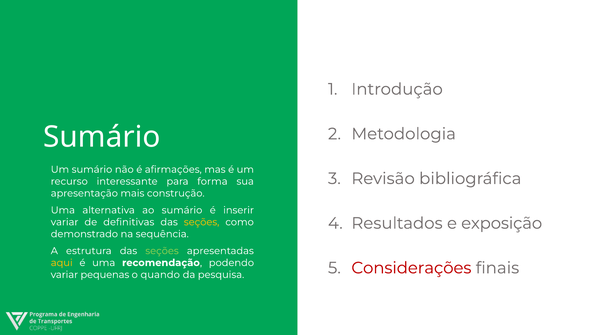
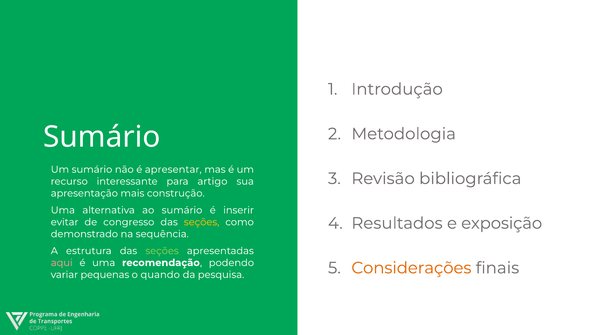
afirmações: afirmações -> apresentar (173, 169)
forma: forma -> artigo (212, 181)
variar: variar -> evitar (65, 222)
definitivas: definitivas -> congresso (129, 222)
aqui colour: yellow -> pink (62, 263)
Considerações colour: red -> orange (411, 268)
